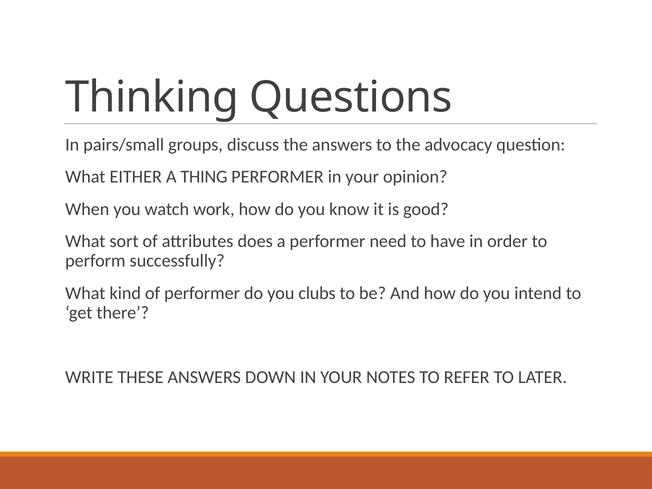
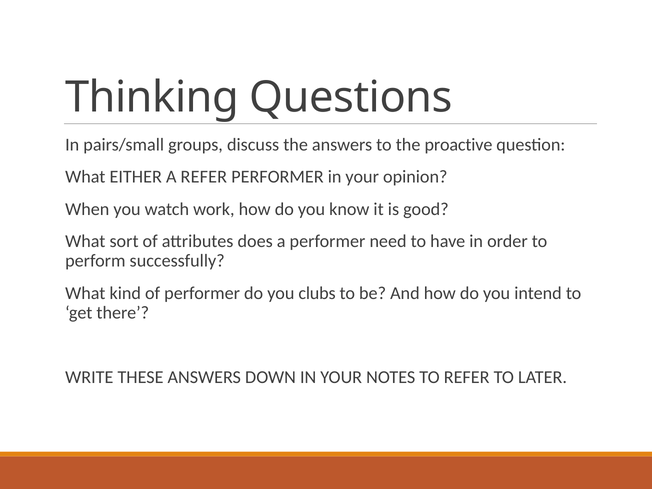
advocacy: advocacy -> proactive (458, 145)
A THING: THING -> REFER (204, 177)
